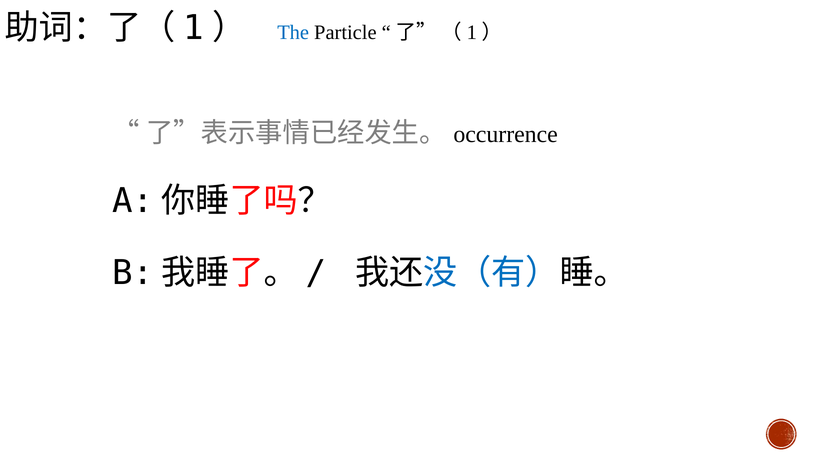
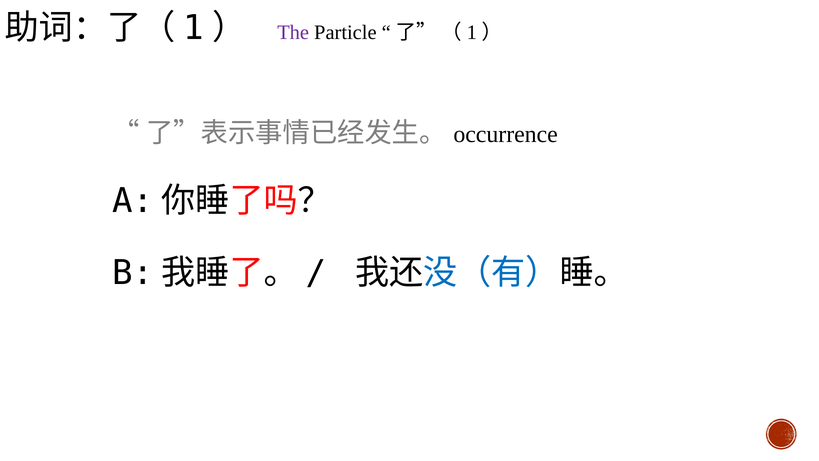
The colour: blue -> purple (293, 33)
